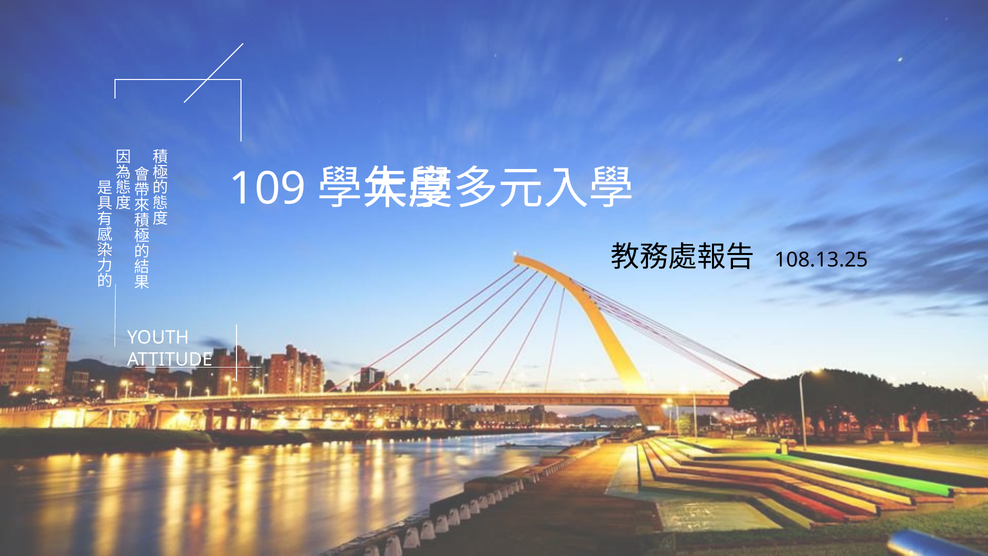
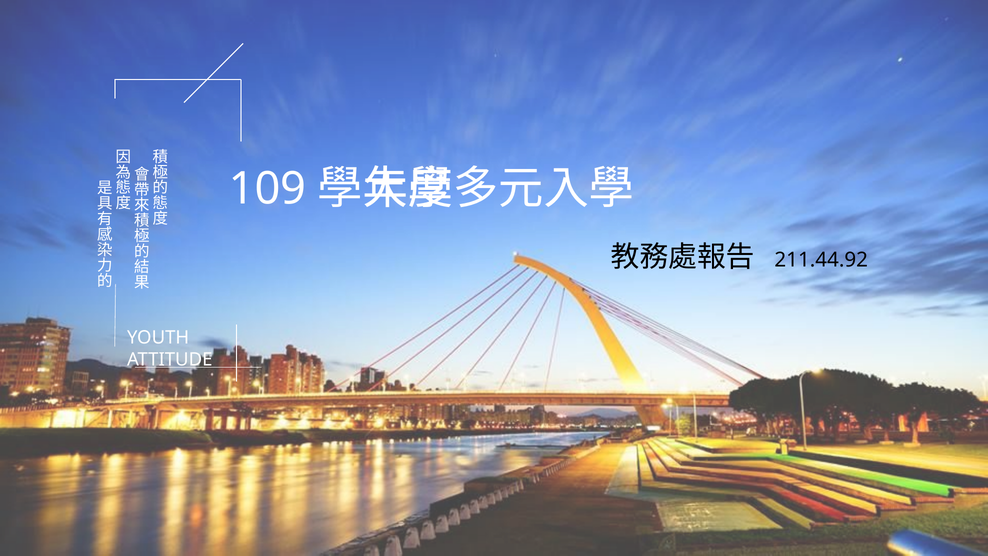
108.13.25: 108.13.25 -> 211.44.92 (821, 260)
